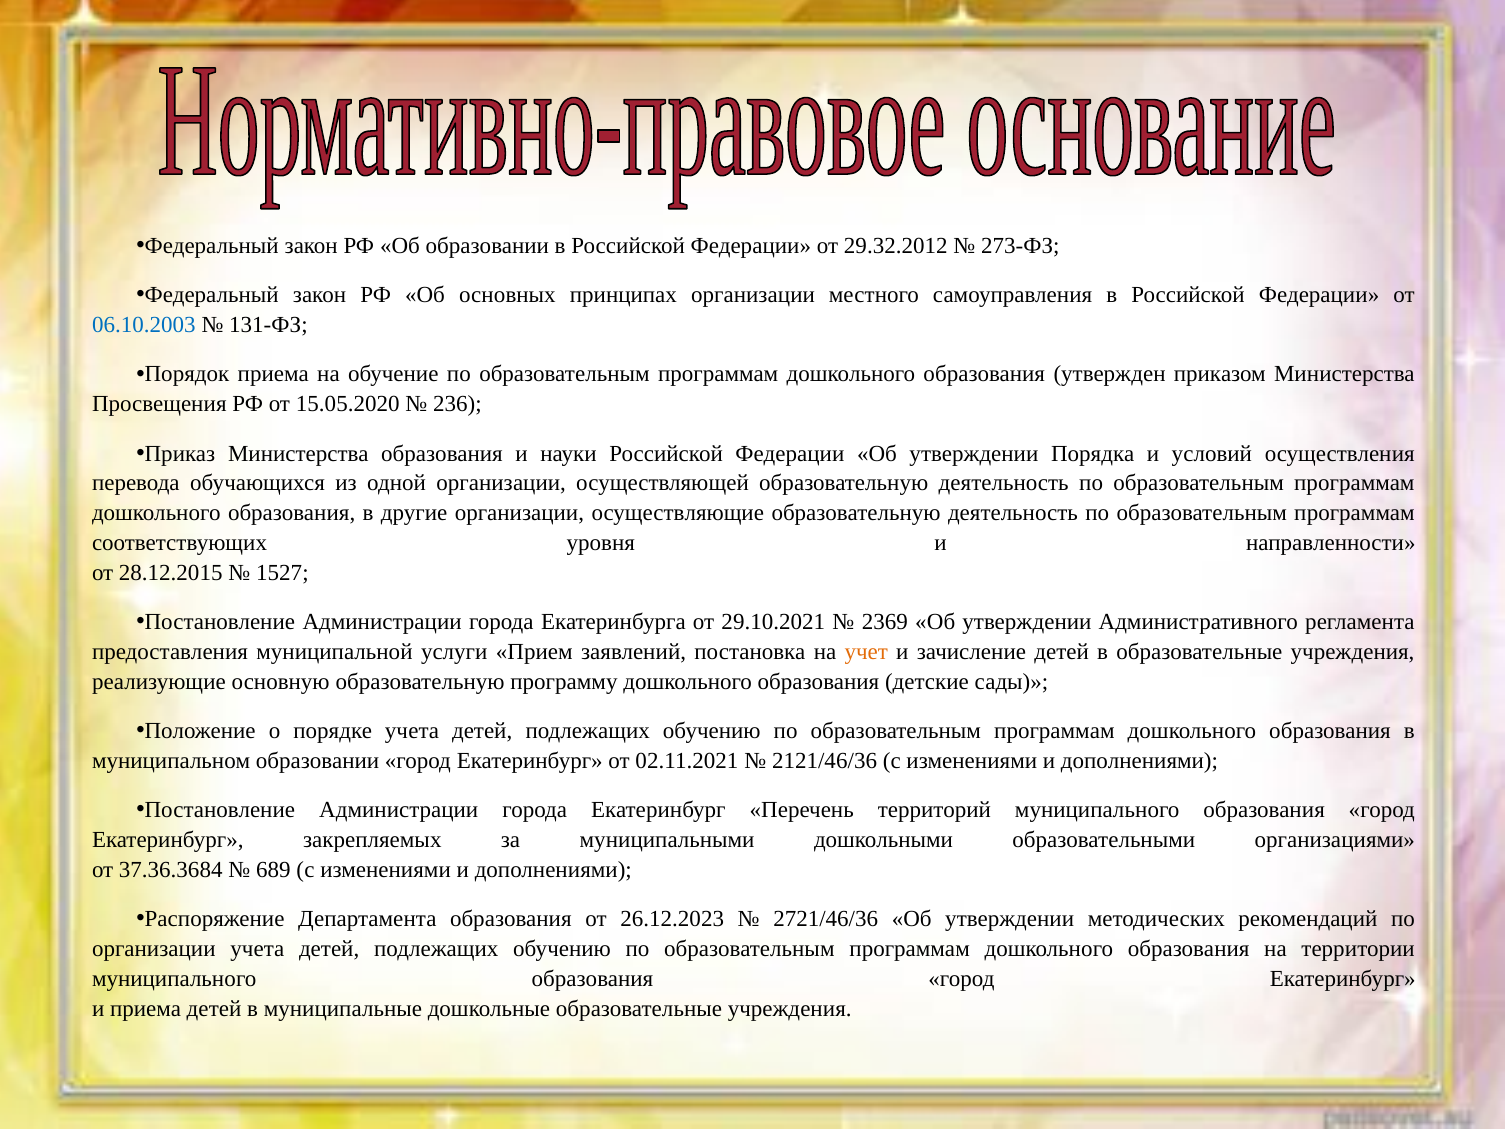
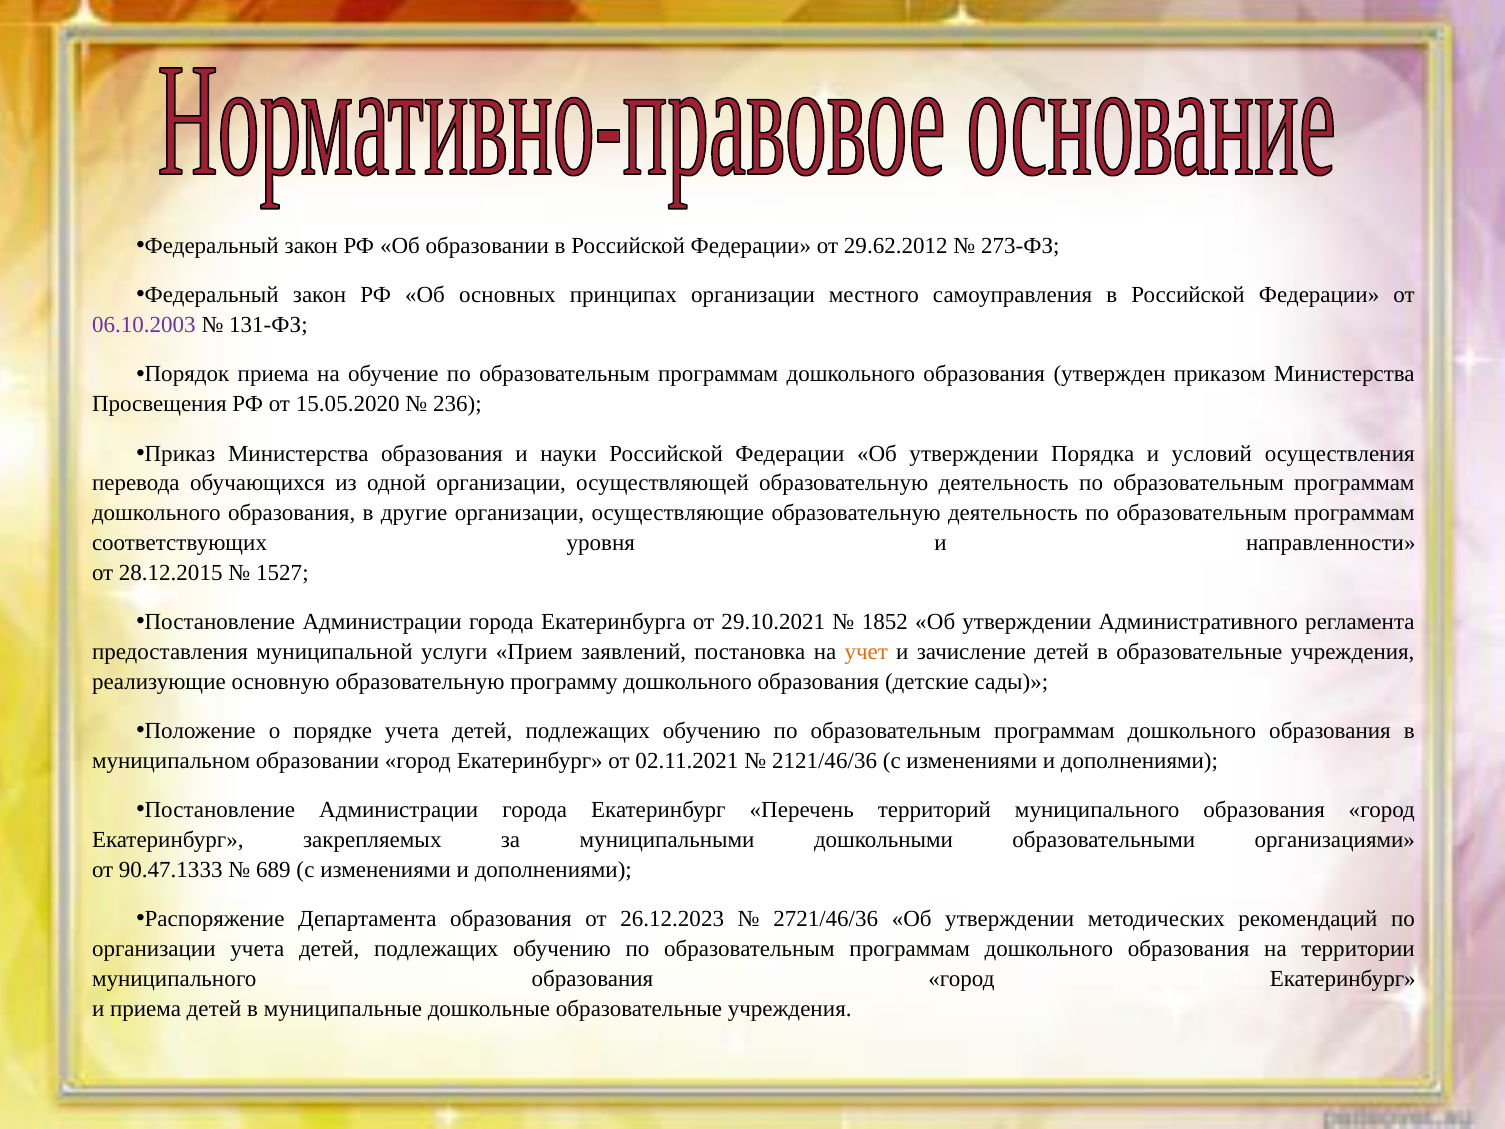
29.32.2012: 29.32.2012 -> 29.62.2012 (896, 246)
06.10.2003 colour: blue -> purple (144, 325)
2369: 2369 -> 1852 (885, 622)
37.36.3684: 37.36.3684 -> 90.47.1333 (171, 870)
